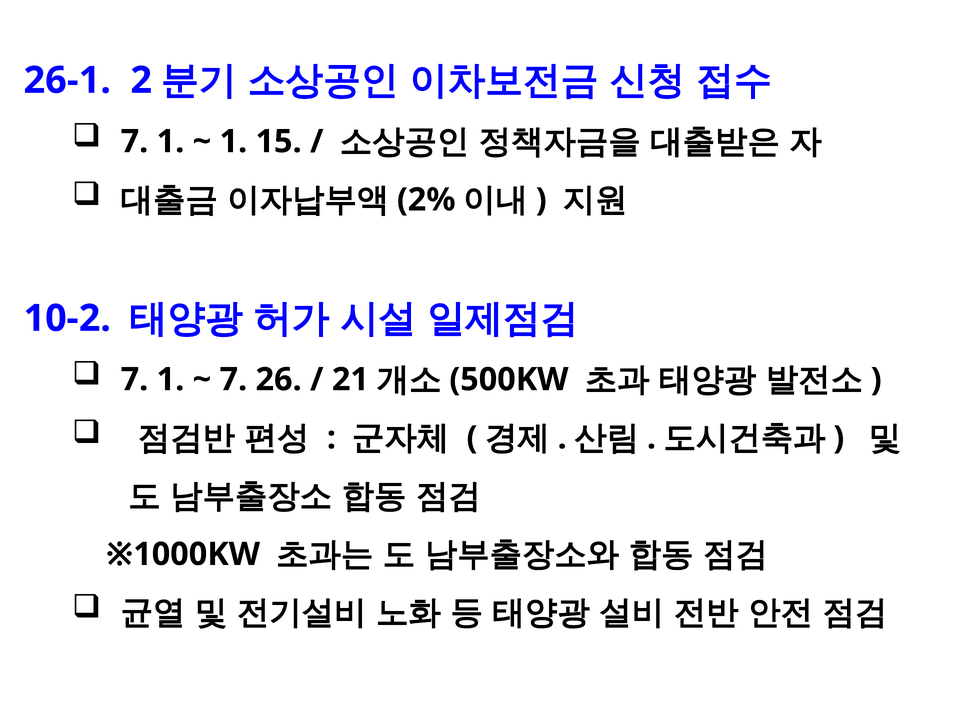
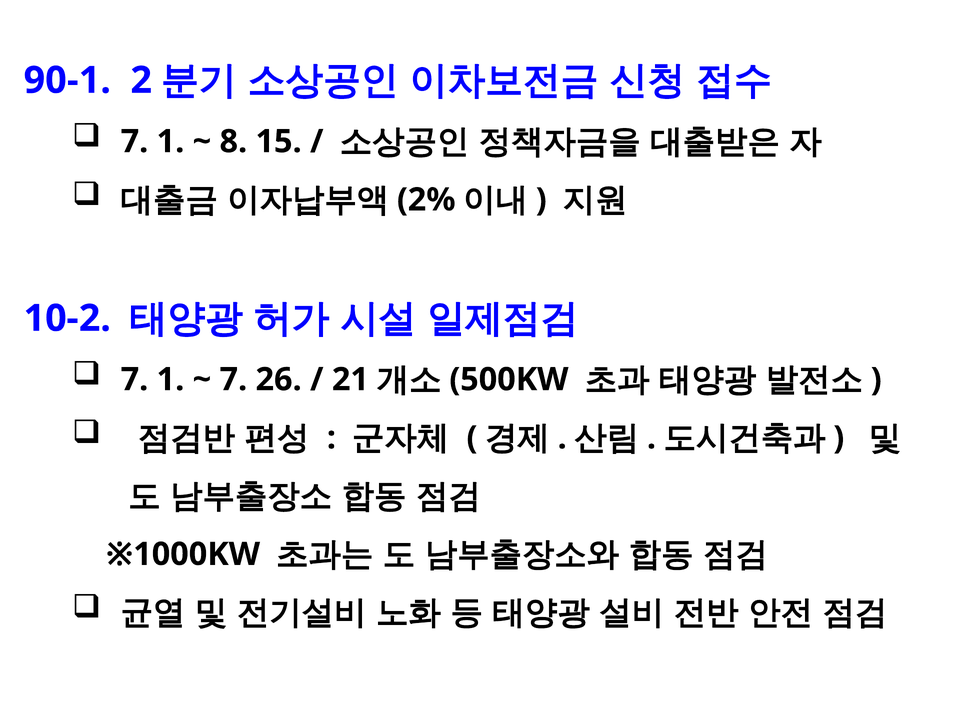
26-1: 26-1 -> 90-1 (67, 80)
1: 1 -> 8 (233, 142)
